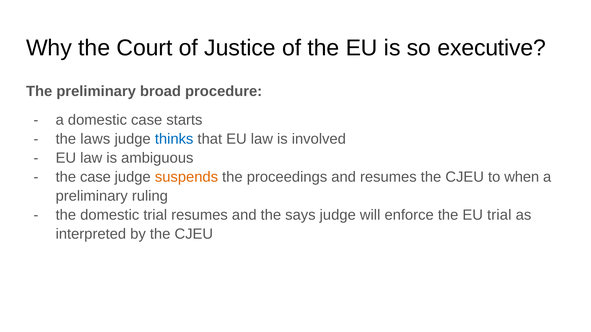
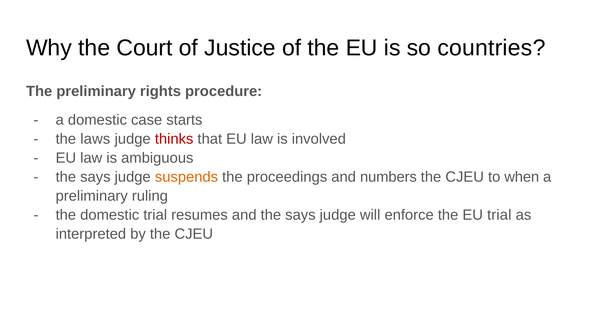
executive: executive -> countries (491, 48)
broad: broad -> rights (160, 91)
thinks colour: blue -> red (174, 139)
case: case -> says (95, 177)
and resumes: resumes -> numbers (388, 177)
